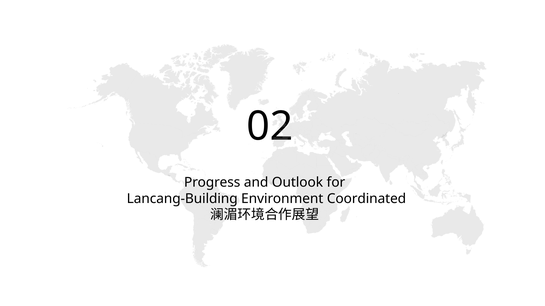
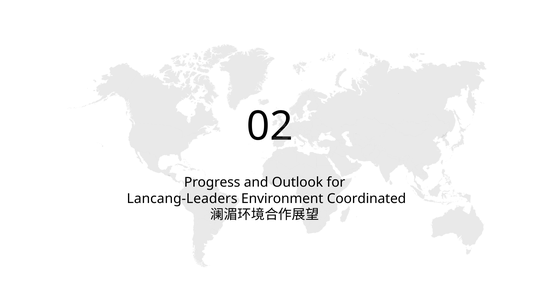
Lancang-Building: Lancang-Building -> Lancang-Leaders (182, 199)
